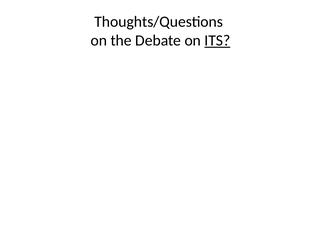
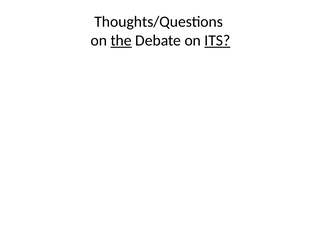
the underline: none -> present (121, 40)
